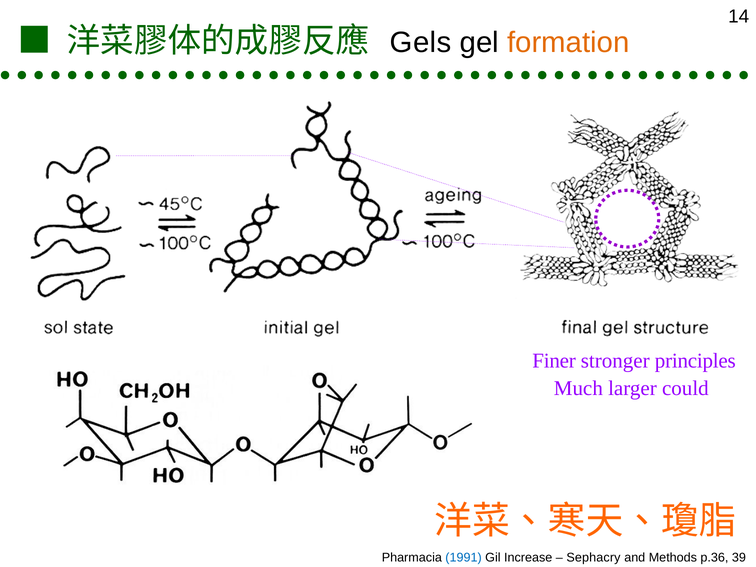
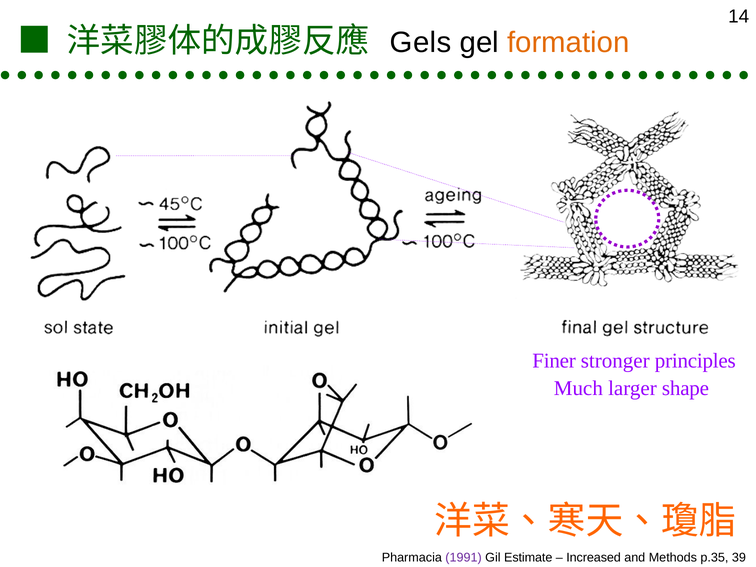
could: could -> shape (685, 389)
1991 colour: blue -> purple (464, 558)
Increase: Increase -> Estimate (528, 558)
Sephacry: Sephacry -> Increased (594, 558)
p.36: p.36 -> p.35 (714, 558)
